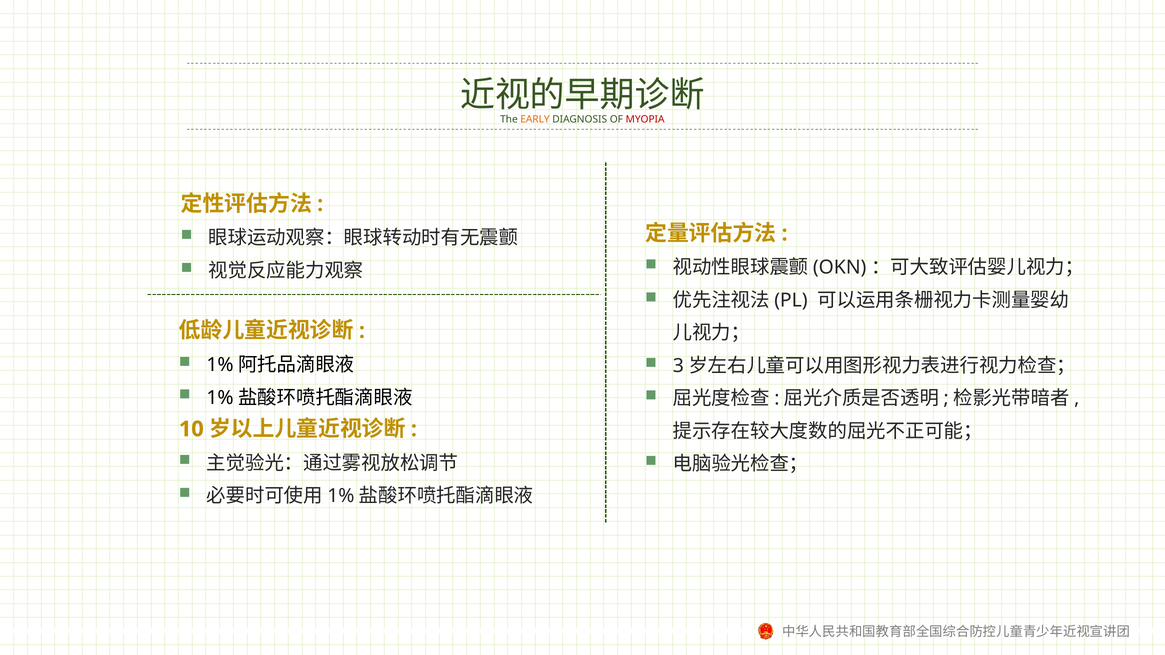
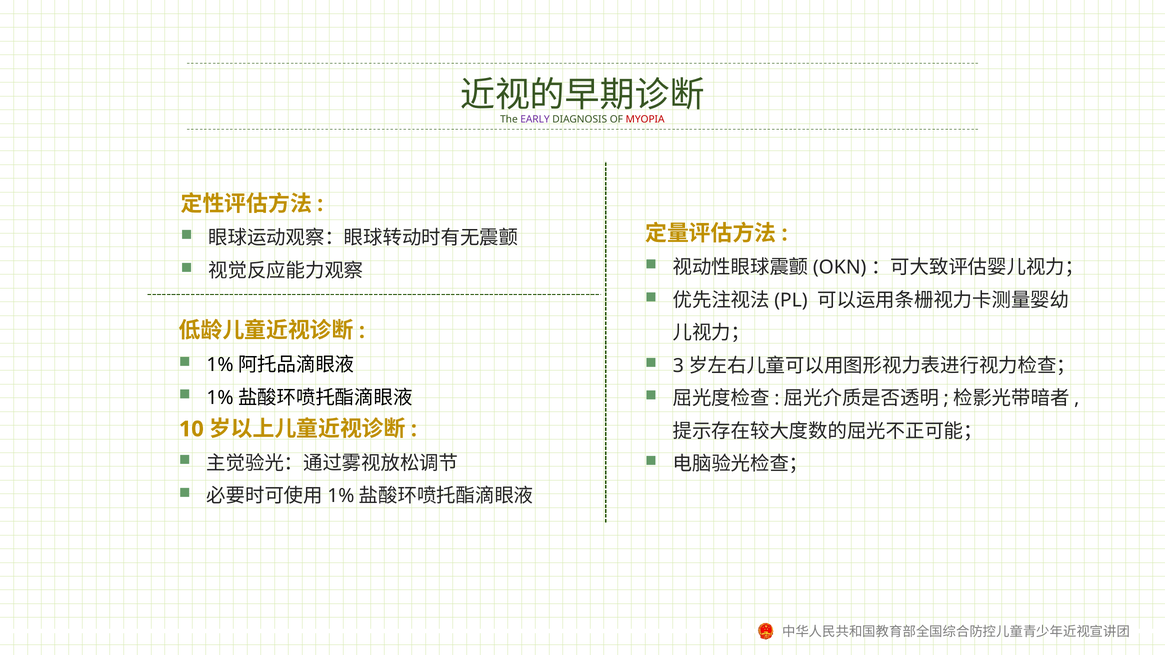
EARLY colour: orange -> purple (535, 119)
